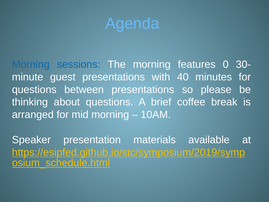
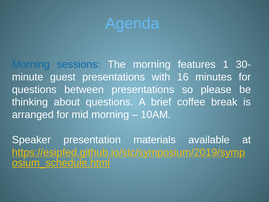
0: 0 -> 1 (226, 64)
40: 40 -> 16 (183, 77)
